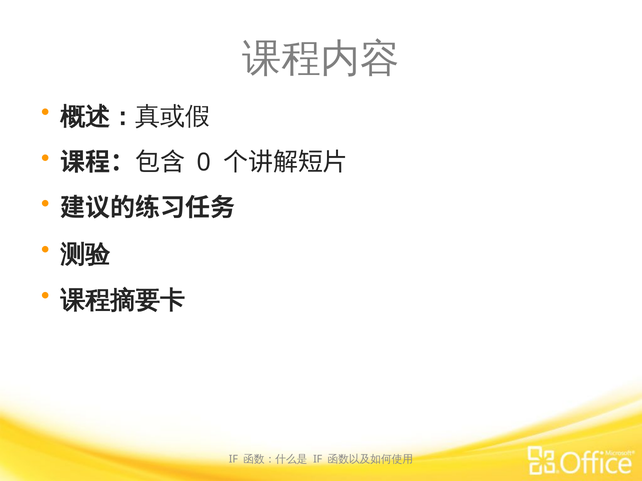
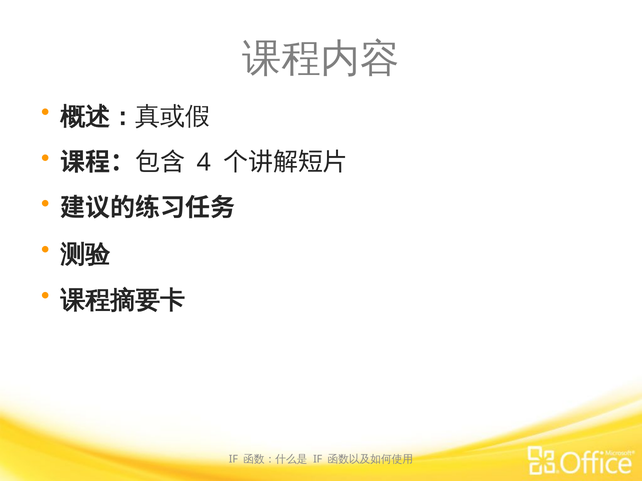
0: 0 -> 4 (204, 163)
